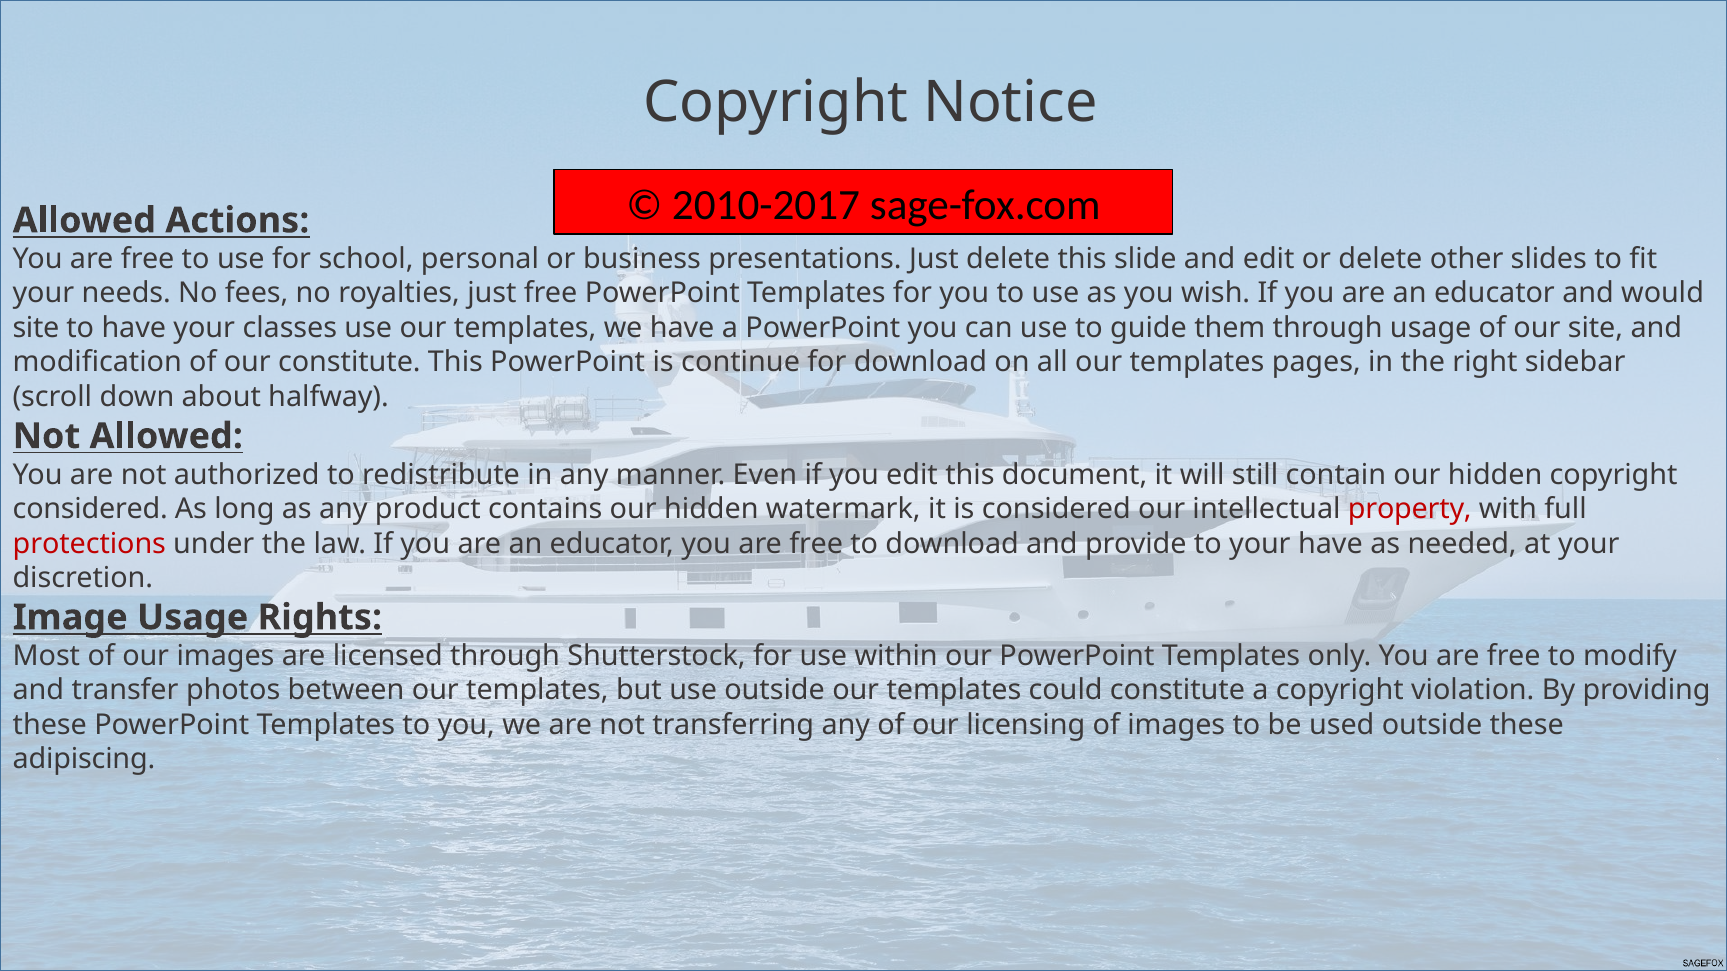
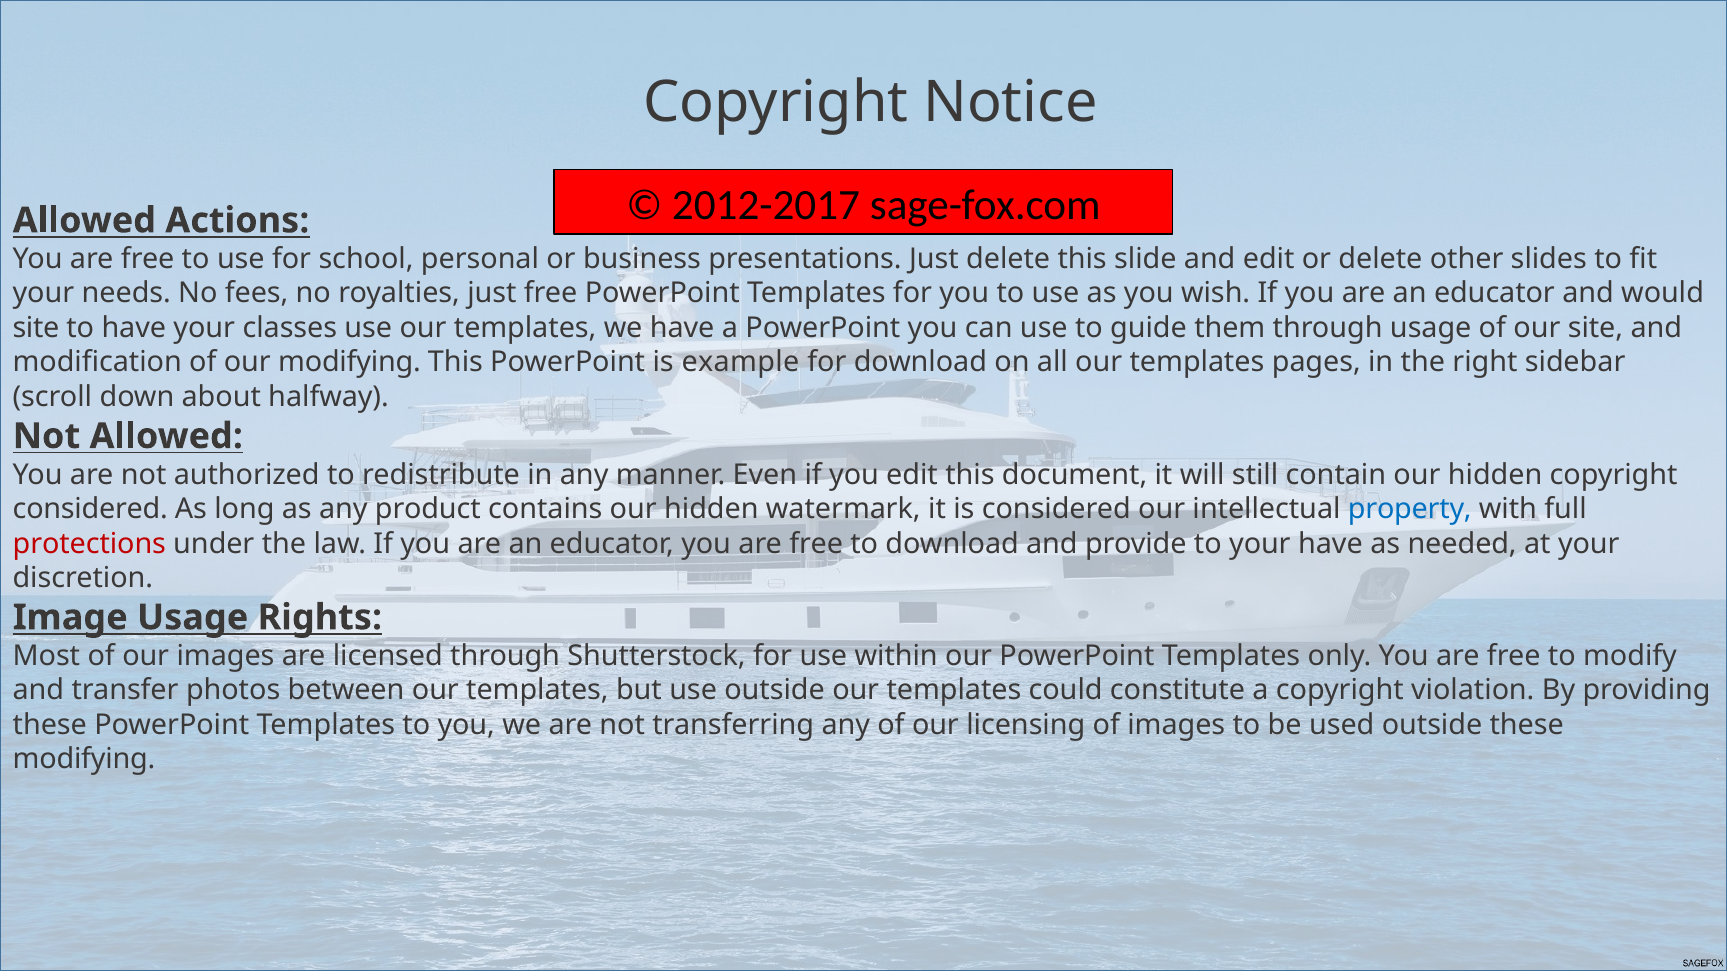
2010-2017: 2010-2017 -> 2012-2017 (766, 205)
our constitute: constitute -> modifying (349, 363)
continue: continue -> example (740, 363)
property colour: red -> blue (1410, 509)
adipiscing: adipiscing -> modifying (84, 760)
